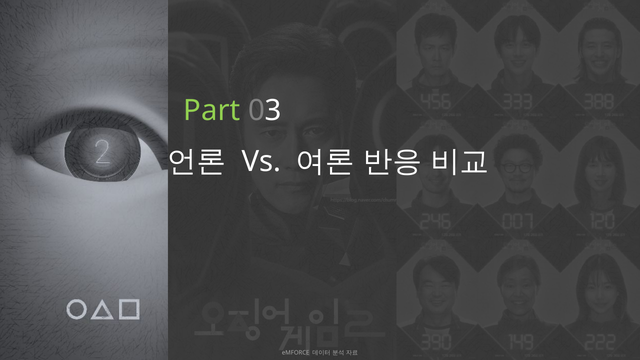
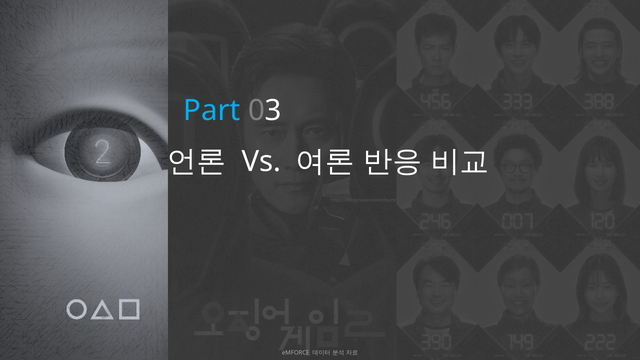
Part colour: light green -> light blue (212, 111)
